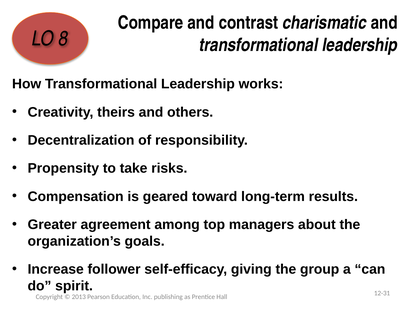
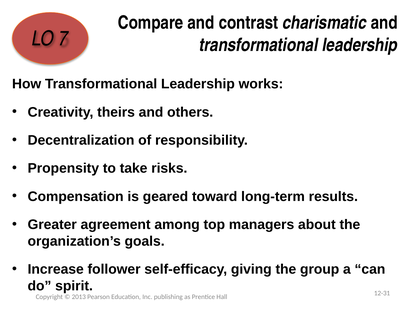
8: 8 -> 7 (63, 39)
